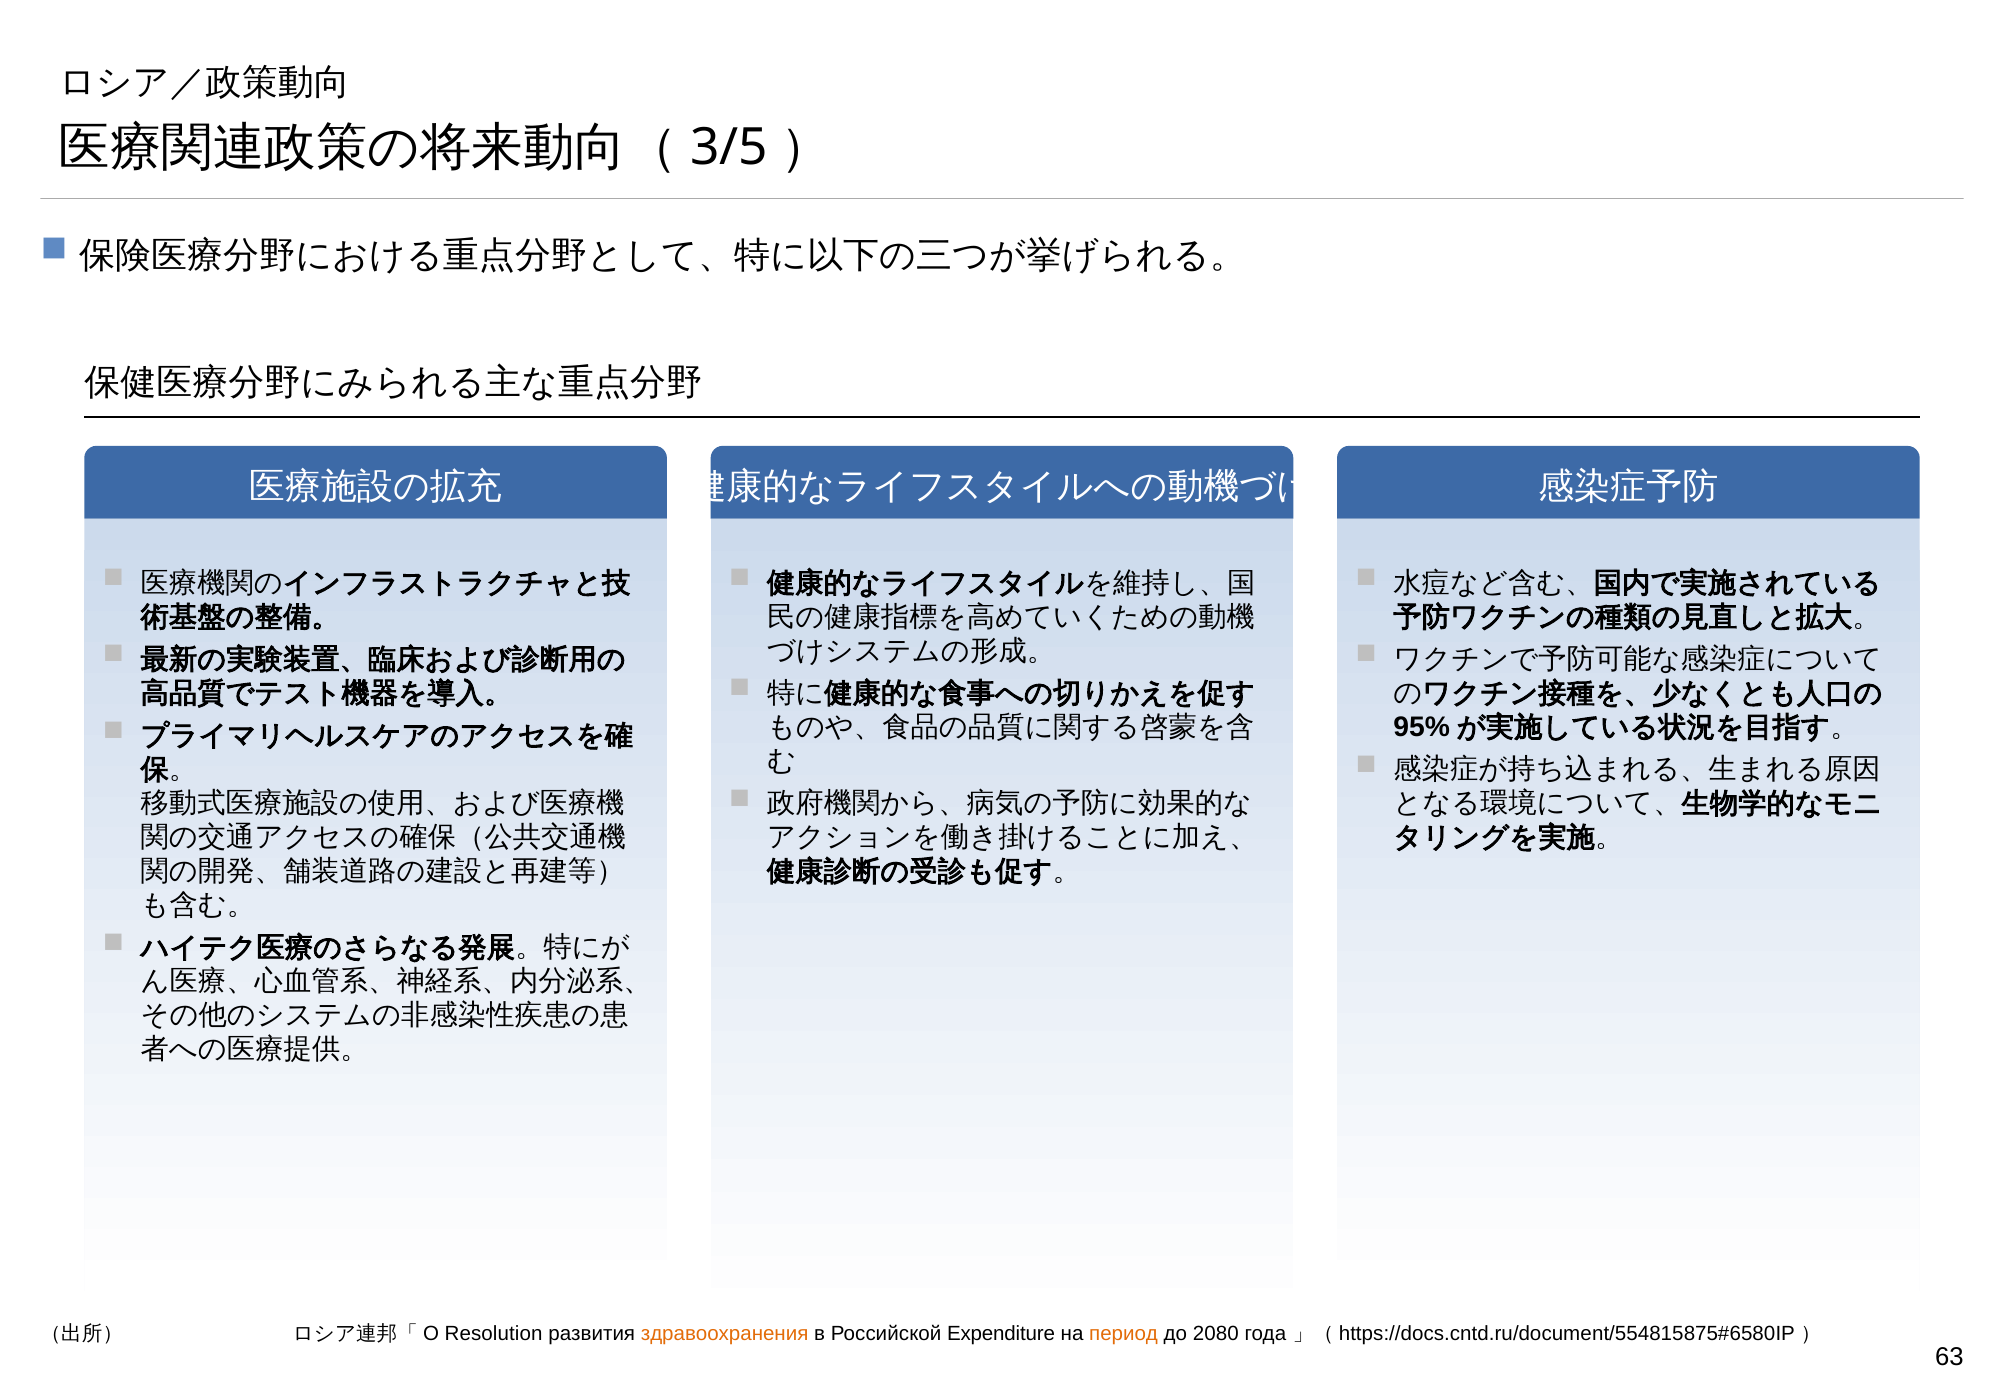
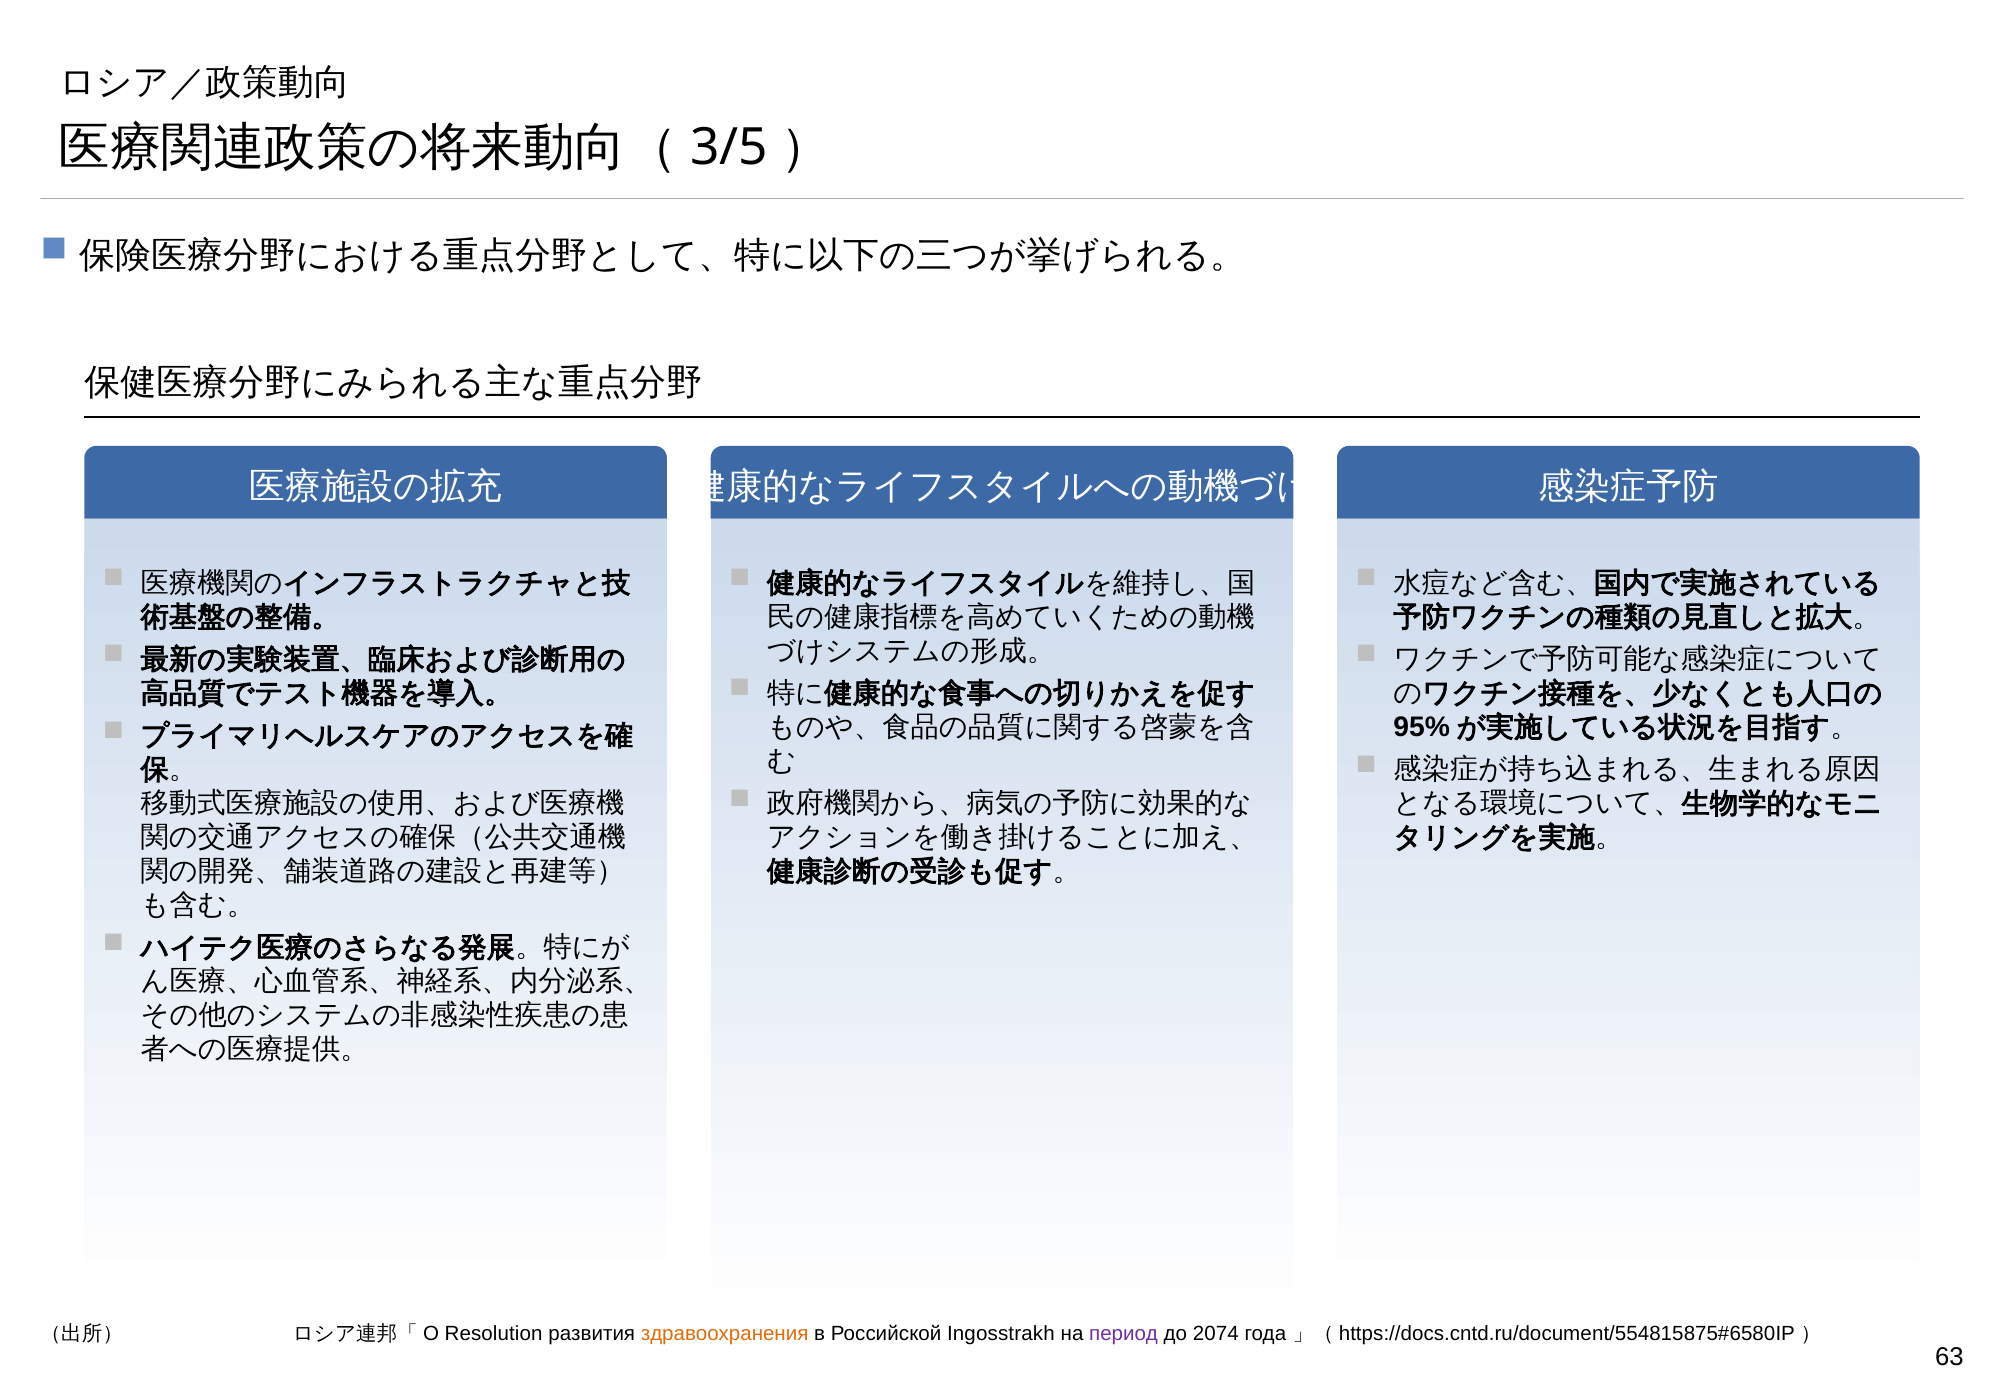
Expenditure: Expenditure -> Ingosstrakh (1001, 1334)
период colour: orange -> purple (1124, 1334)
2080: 2080 -> 2074 (1216, 1334)
